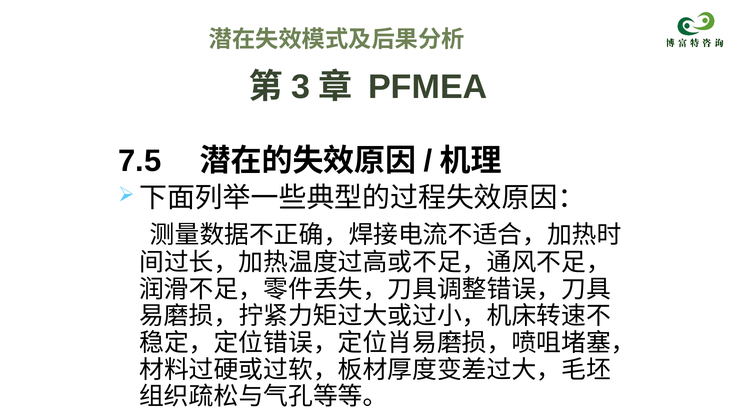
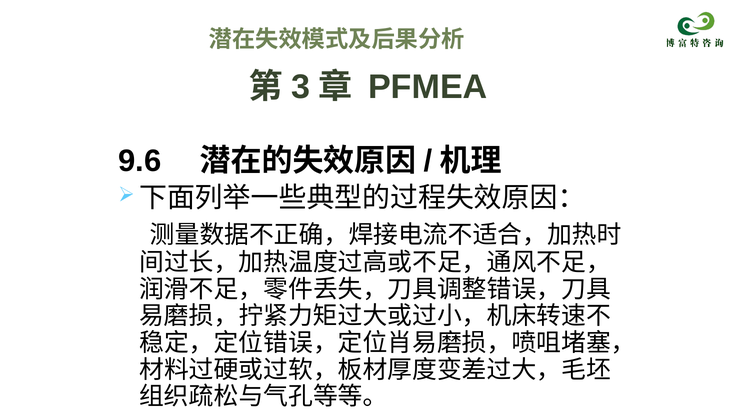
7.5: 7.5 -> 9.6 (140, 161)
